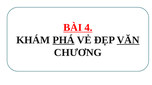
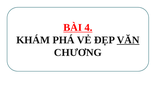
PHÁ underline: present -> none (64, 40)
